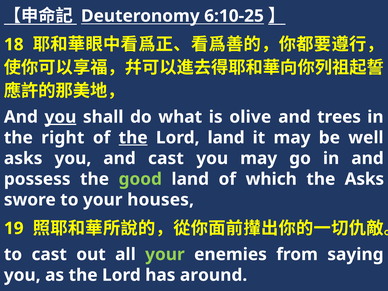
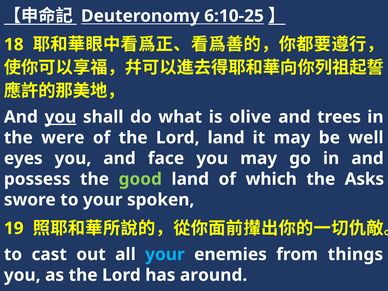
right: right -> were (63, 138)
the underline: present -> none (133, 138)
asks: asks -> eyes (23, 158)
and cast: cast -> face (166, 158)
houses: houses -> spoken (161, 200)
your colour: light green -> light blue (165, 254)
saying: saying -> things (355, 254)
